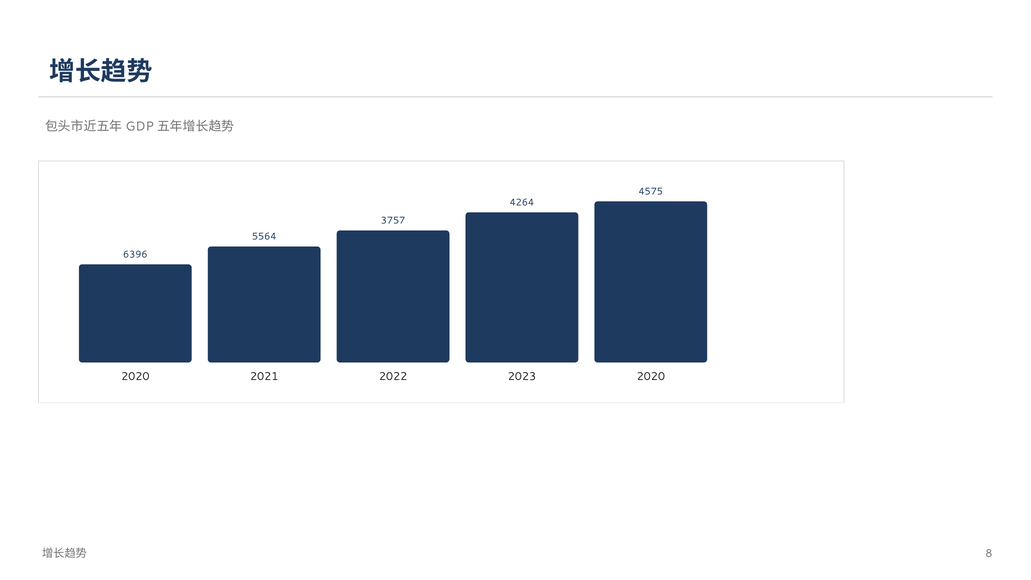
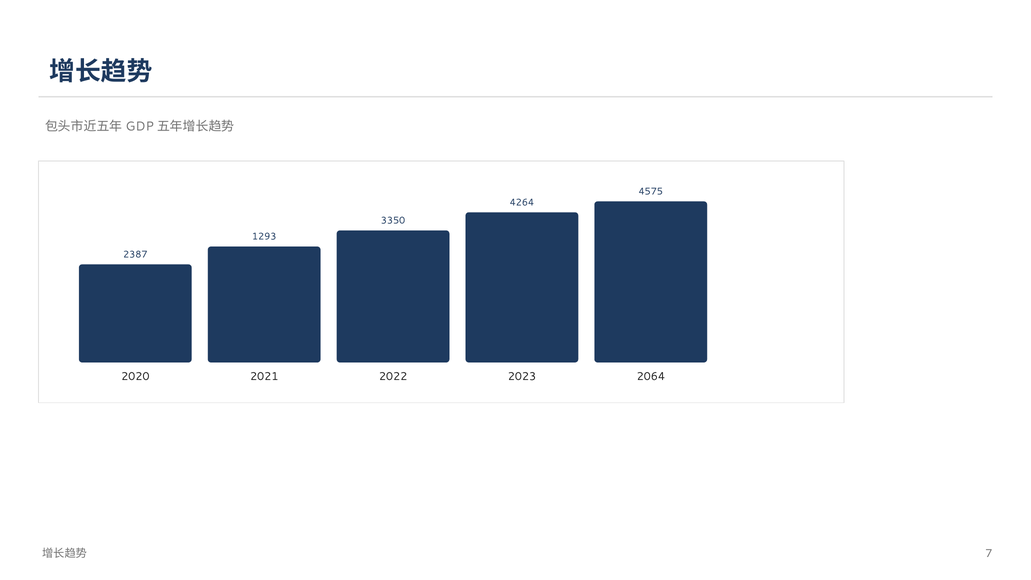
3757: 3757 -> 3350 (393, 221)
5564: 5564 -> 1293 (264, 237)
6396: 6396 -> 2387 (135, 255)
2020: 2020 -> 2064 (651, 377)
8: 8 -> 7 (989, 554)
